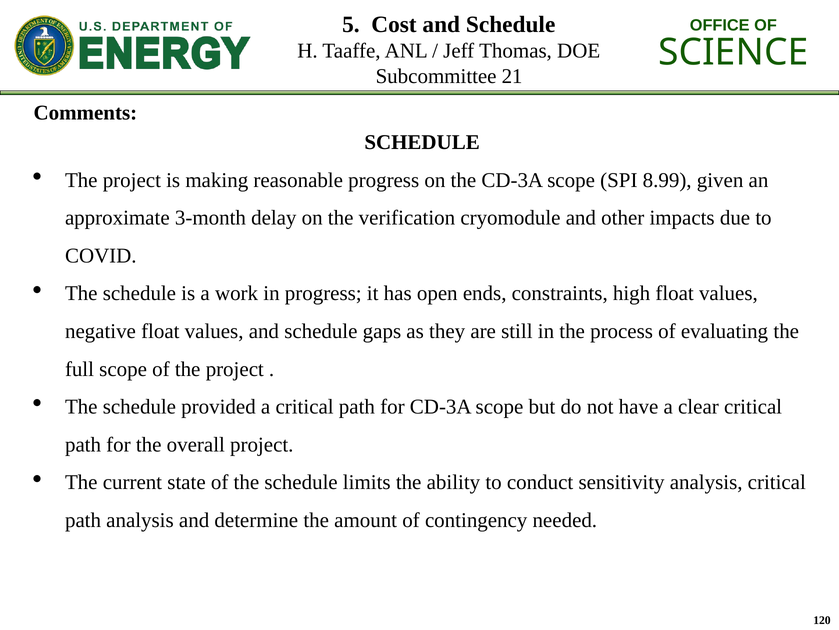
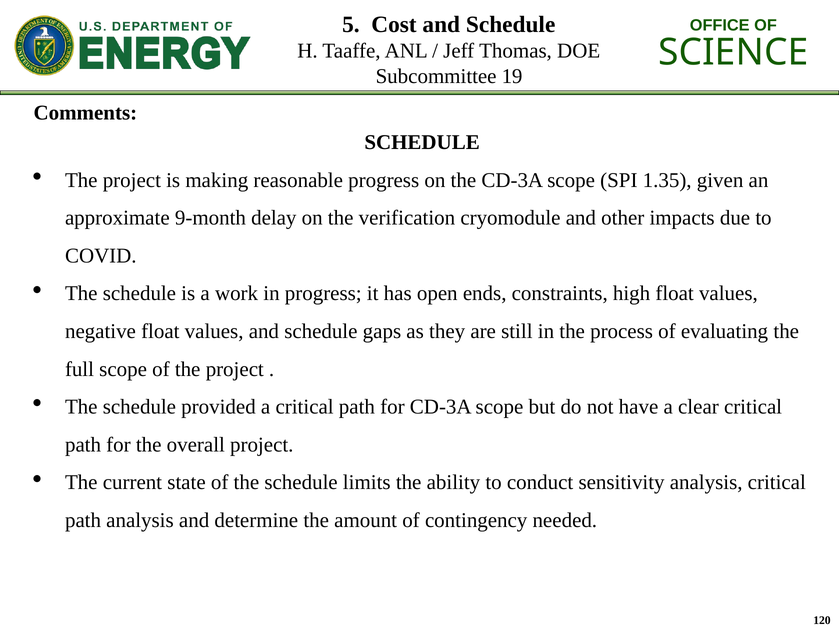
21: 21 -> 19 (512, 76)
8.99: 8.99 -> 1.35 (667, 180)
3-month: 3-month -> 9-month (210, 218)
